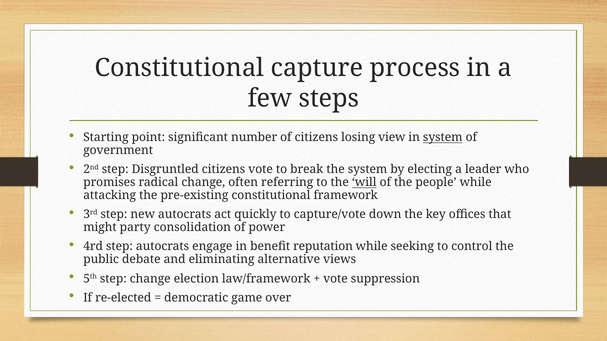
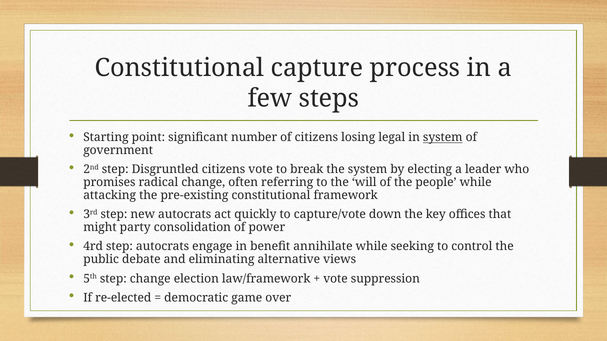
view: view -> legal (392, 138)
will underline: present -> none (364, 183)
reputation: reputation -> annihilate (323, 247)
